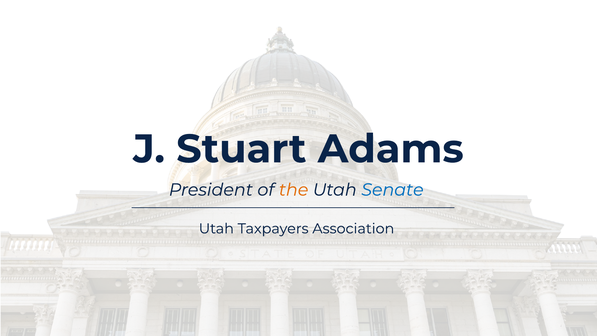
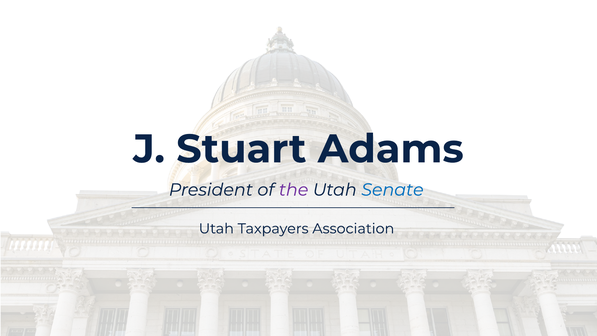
the colour: orange -> purple (294, 190)
